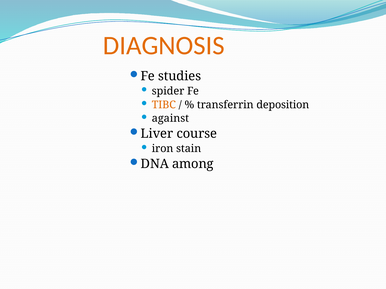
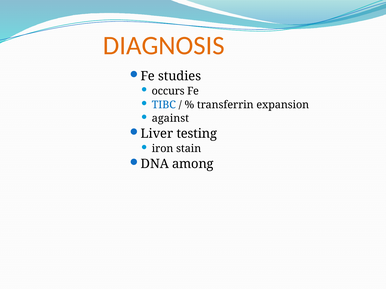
spider: spider -> occurs (168, 91)
TIBC colour: orange -> blue (164, 105)
deposition: deposition -> expansion (283, 105)
course: course -> testing (197, 134)
